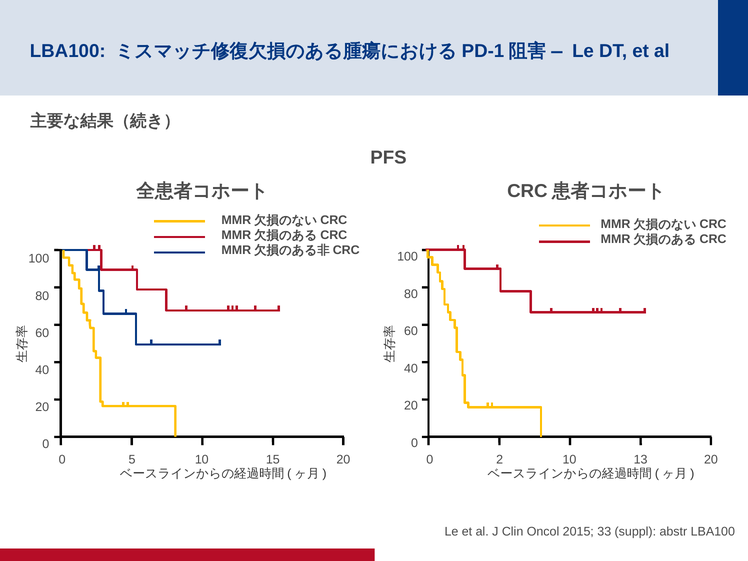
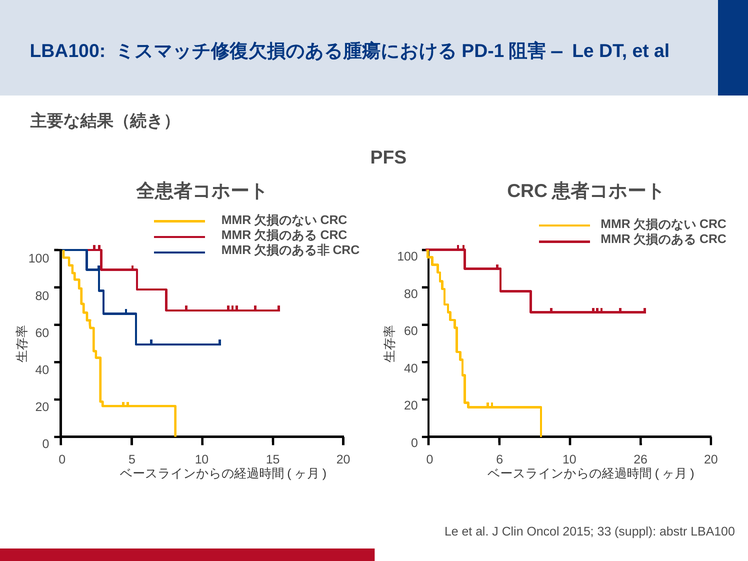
2: 2 -> 6 (500, 460)
13: 13 -> 26 (641, 460)
